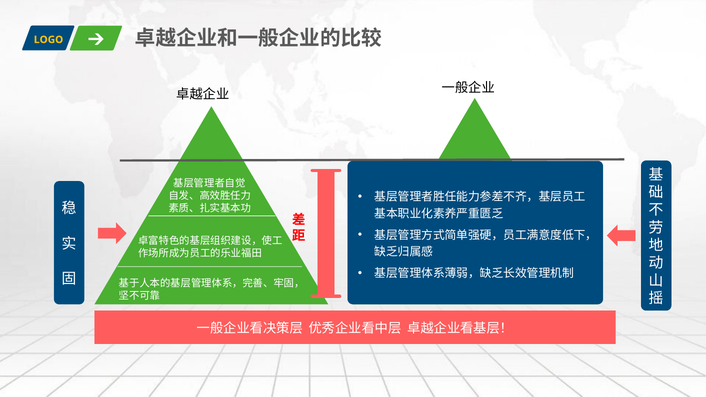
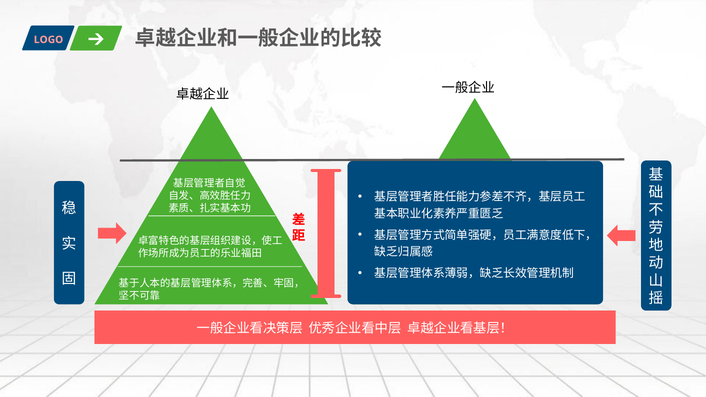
LOGO colour: yellow -> pink (49, 40)
